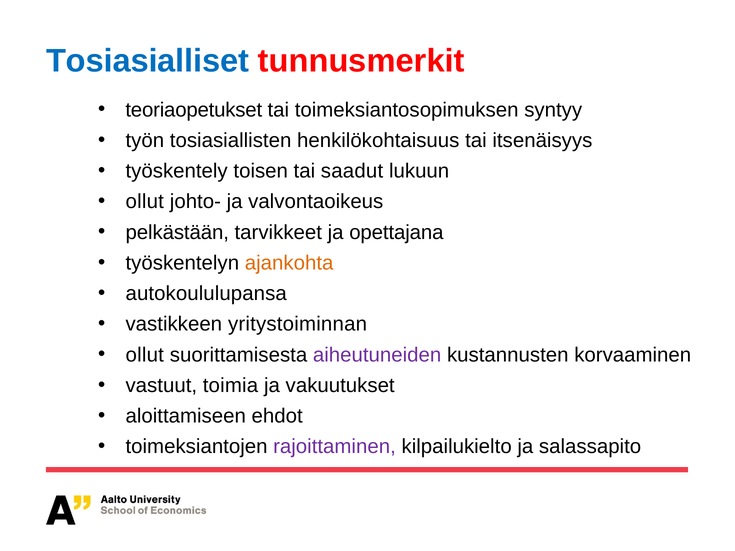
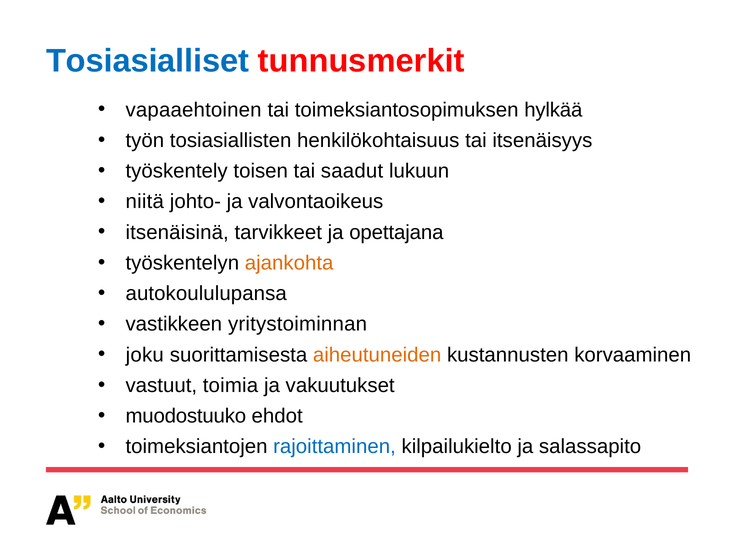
teoriaopetukset: teoriaopetukset -> vapaaehtoinen (194, 110)
syntyy: syntyy -> hylkää (553, 110)
ollut: ollut -> niitä (145, 202)
pelkästään: pelkästään -> itsenäisinä (177, 232)
ollut: ollut -> joku (145, 355)
aiheutuneiden colour: purple -> orange (377, 355)
aloittamiseen: aloittamiseen -> muodostuuko (186, 416)
rajoittaminen colour: purple -> blue (334, 447)
